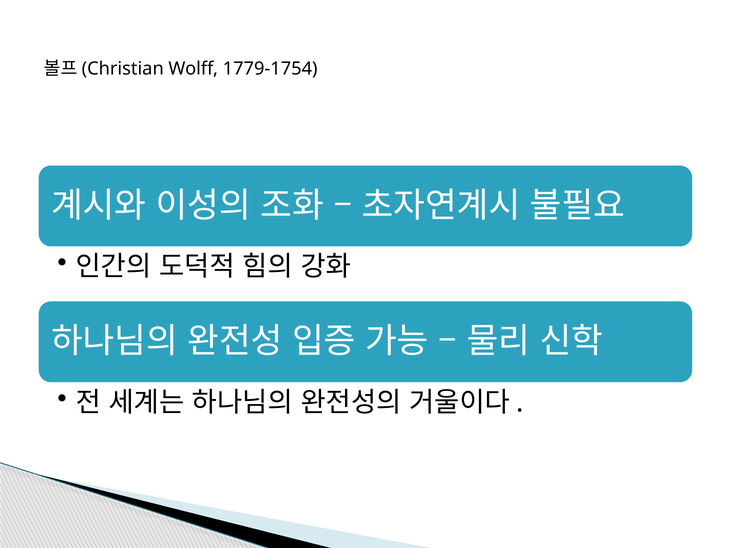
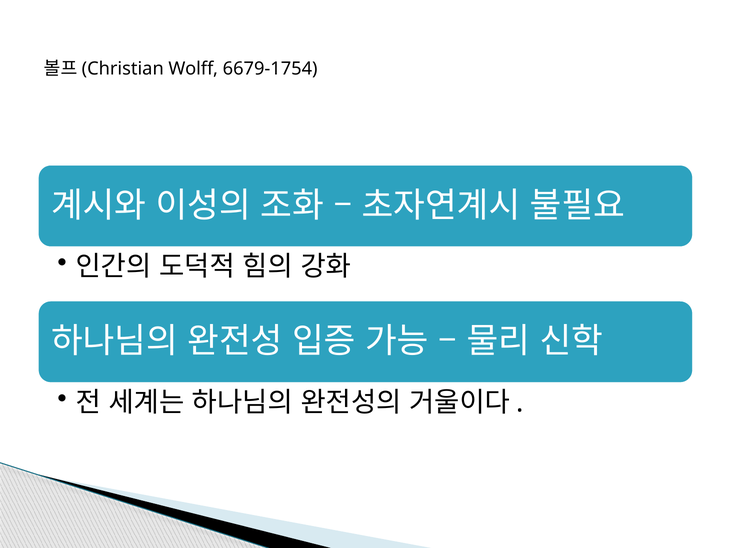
1779-1754: 1779-1754 -> 6679-1754 (270, 69)
